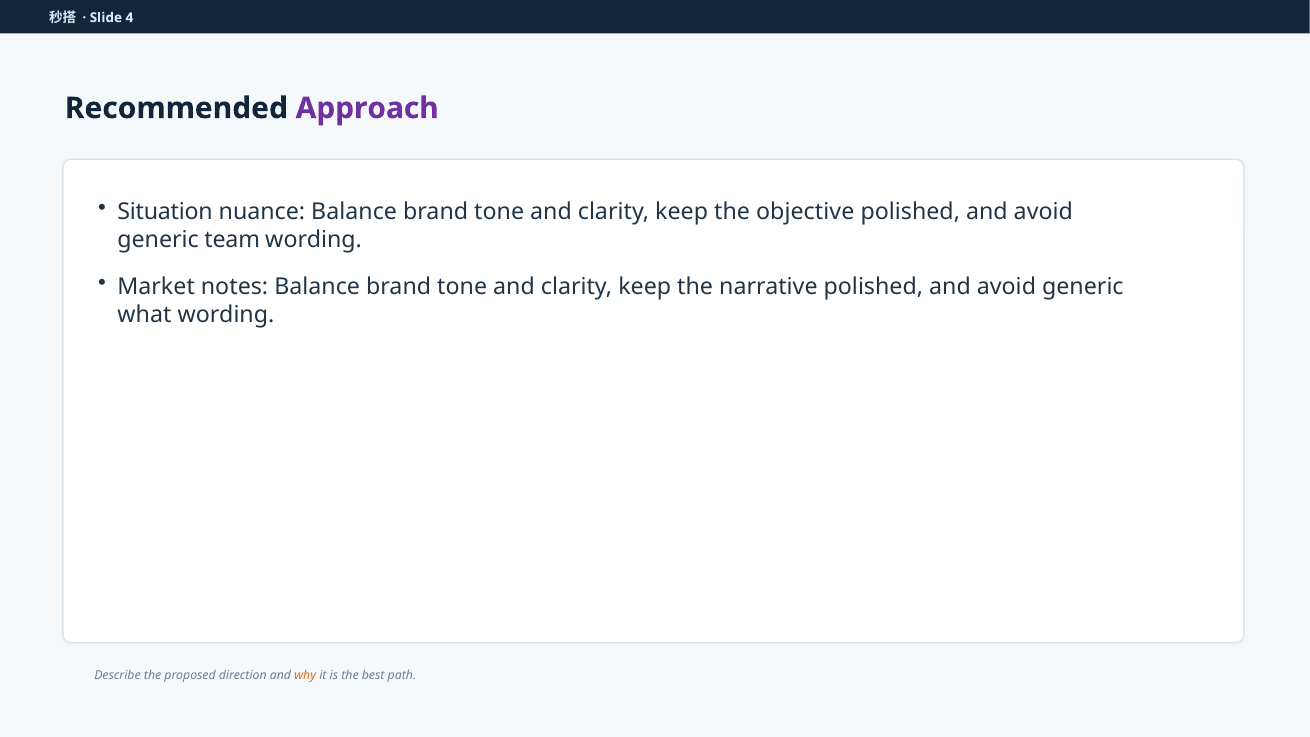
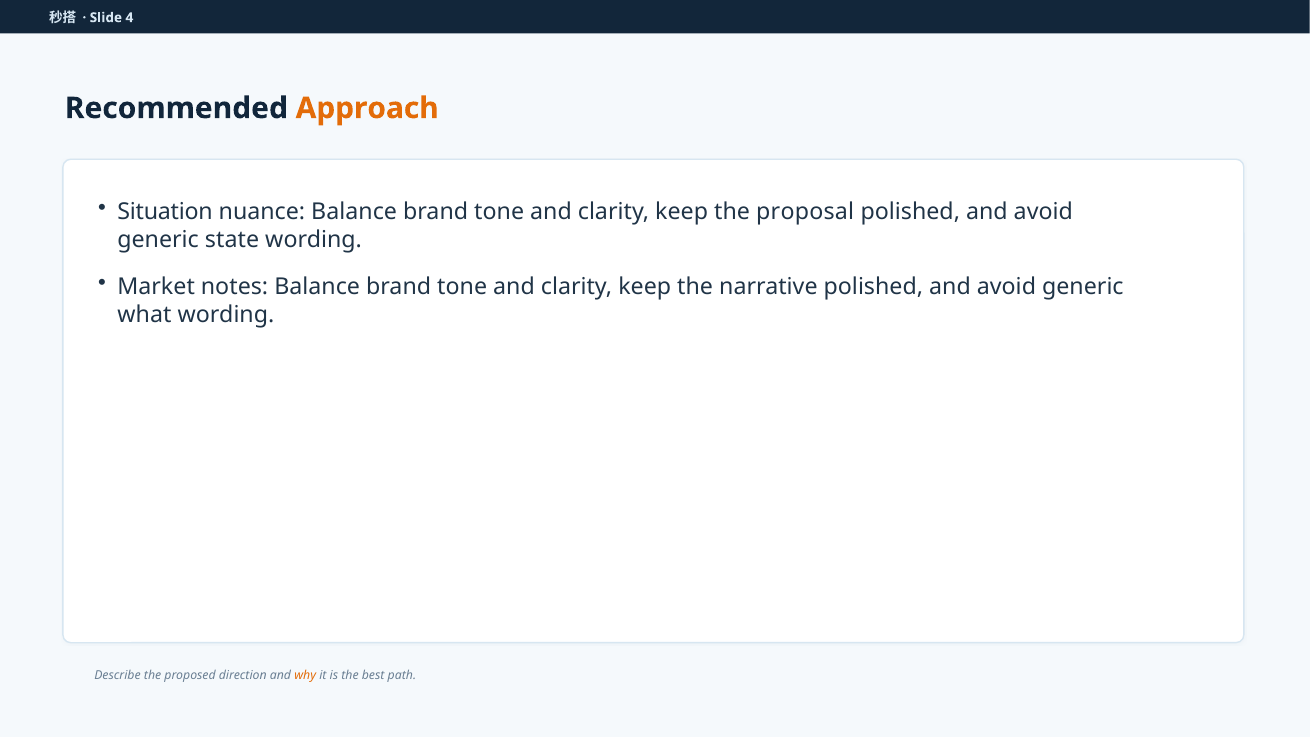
Approach colour: purple -> orange (367, 108)
objective: objective -> proposal (805, 212)
team: team -> state (232, 240)
